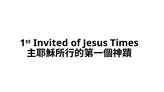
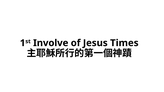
Invited: Invited -> Involve (51, 43)
